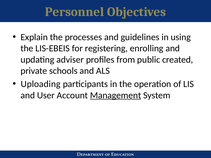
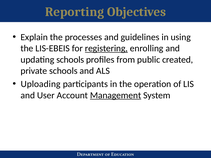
Personnel: Personnel -> Reporting (74, 12)
registering underline: none -> present (106, 48)
updating adviser: adviser -> schools (70, 60)
